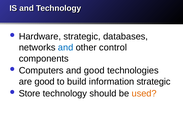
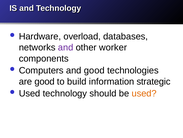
Hardware strategic: strategic -> overload (82, 36)
and colour: blue -> purple (66, 47)
control: control -> worker (113, 47)
Store: Store -> Used (30, 93)
